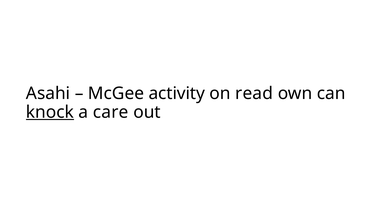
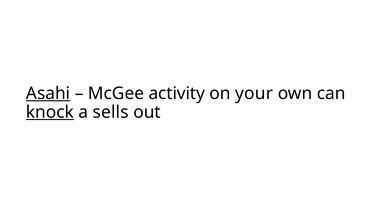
Asahi underline: none -> present (48, 93)
read: read -> your (254, 93)
care: care -> sells (111, 112)
